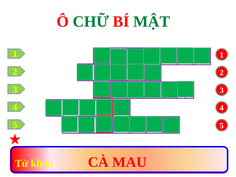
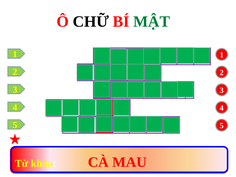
CHỮ colour: green -> black (91, 22)
